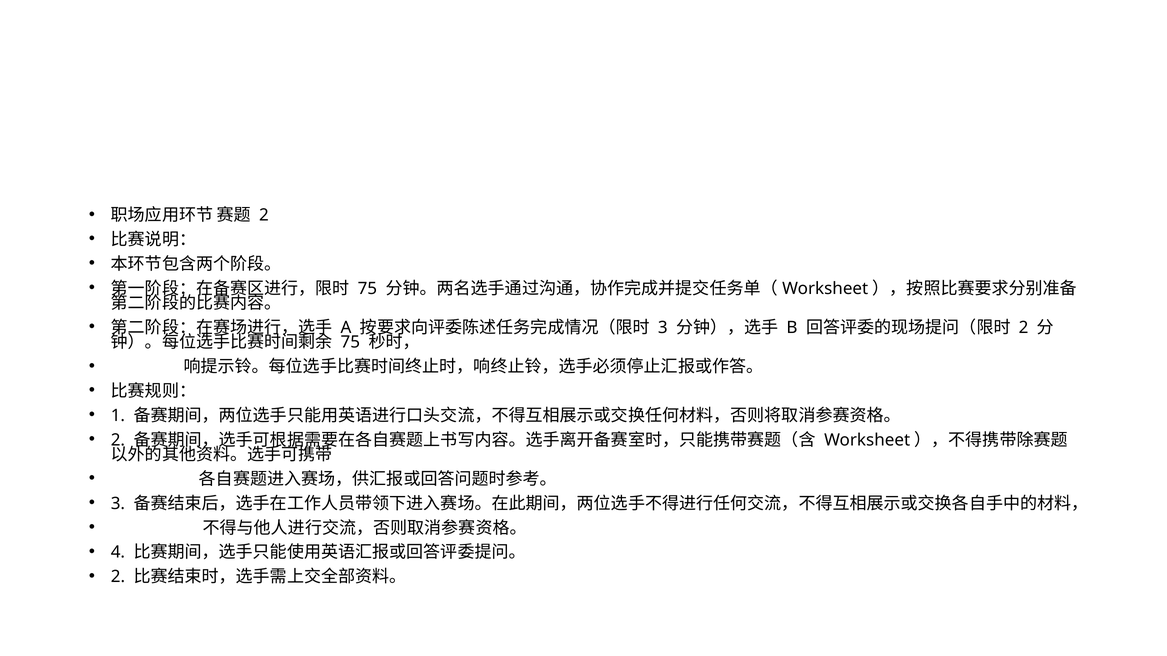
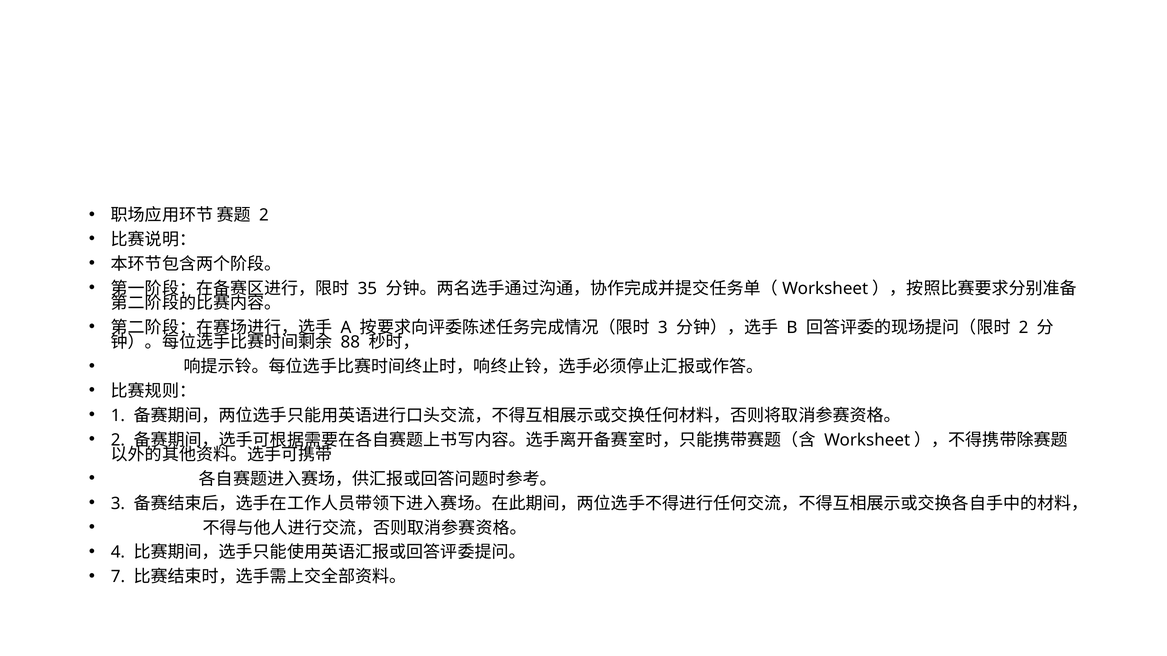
75: 75 -> 35 (367, 289)
75: 75 -> 88 (350, 343)
2: 2 -> 7 (118, 577)
